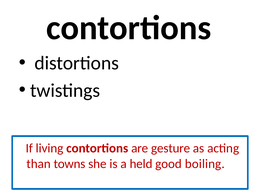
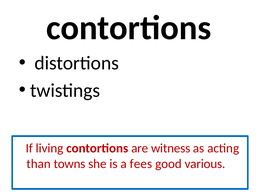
gesture: gesture -> witness (171, 148)
held: held -> fees (141, 164)
boiling: boiling -> various (205, 164)
